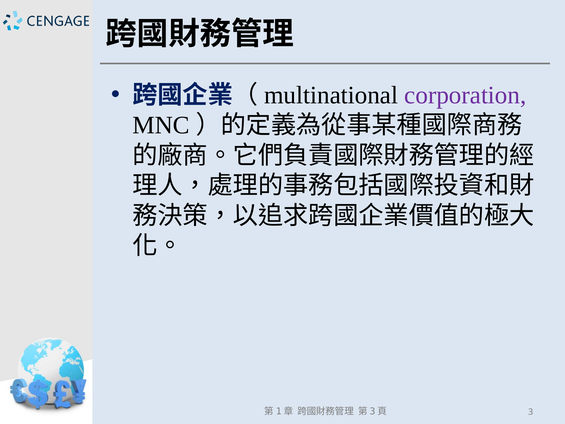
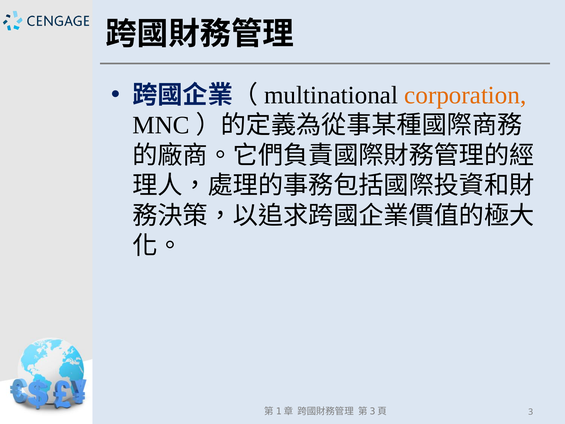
corporation colour: purple -> orange (465, 95)
